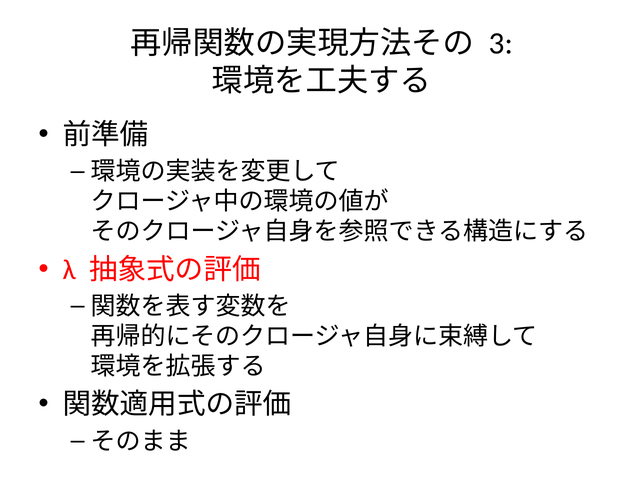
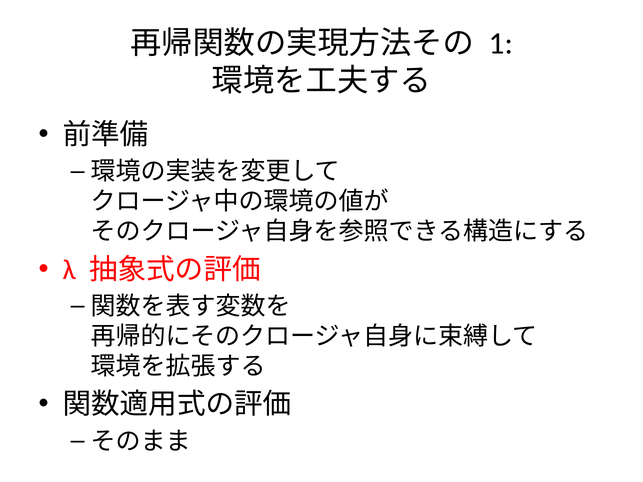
3: 3 -> 1 (501, 43)
